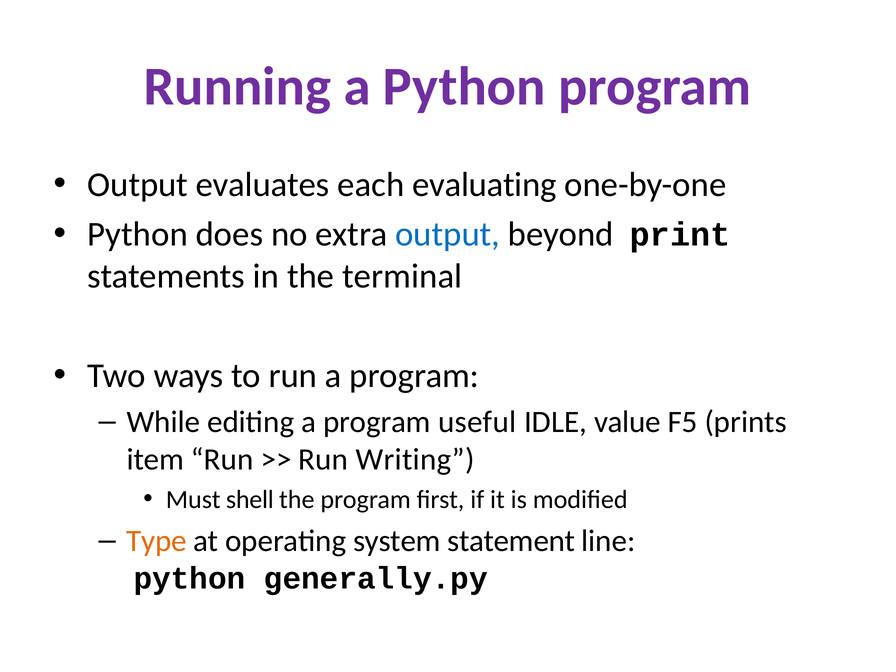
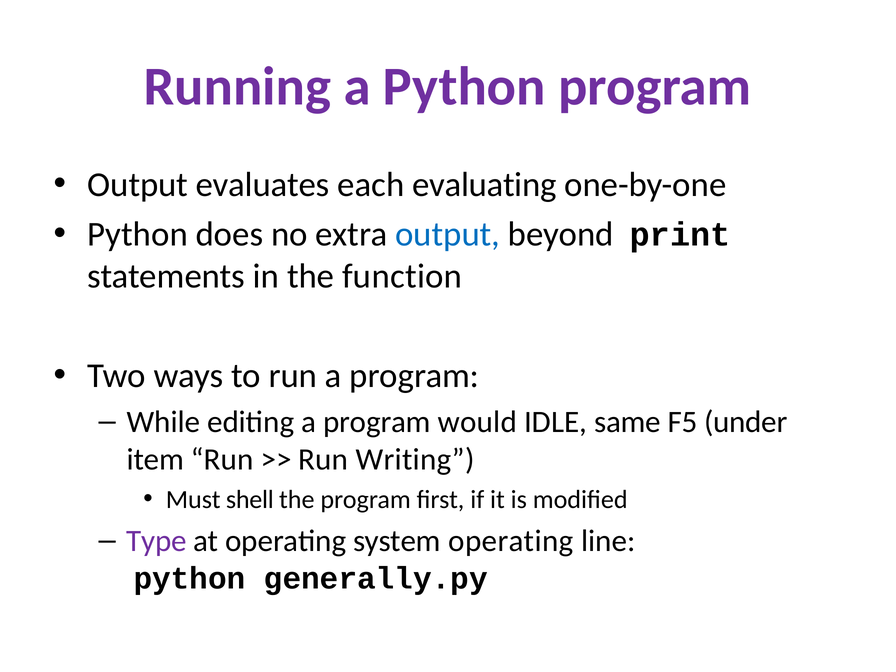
terminal: terminal -> function (402, 276)
useful: useful -> would (477, 422)
value: value -> same (627, 422)
prints: prints -> under (746, 422)
Type colour: orange -> purple (156, 541)
system statement: statement -> operating (511, 541)
